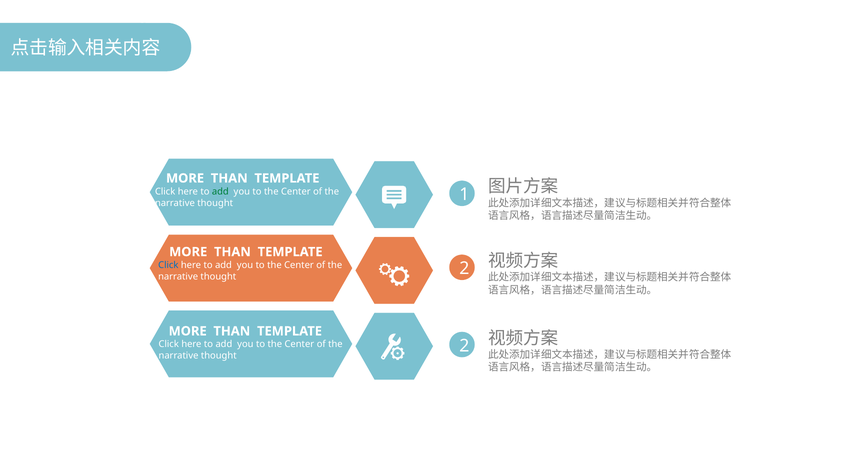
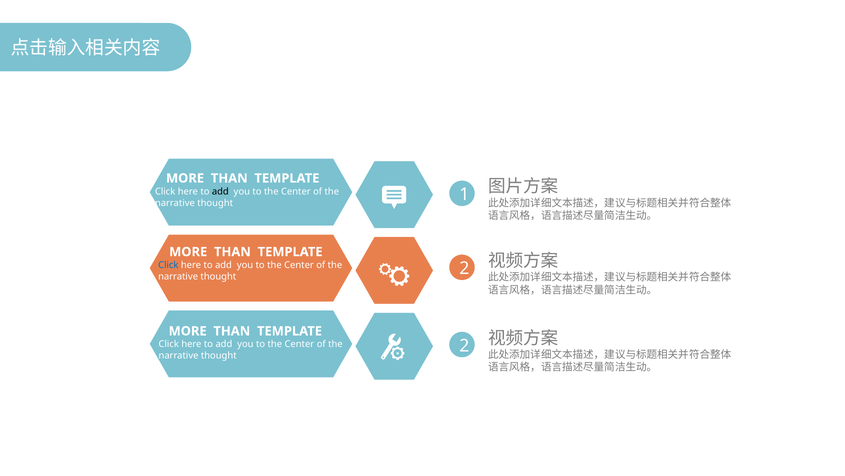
add colour: green -> black (220, 191)
